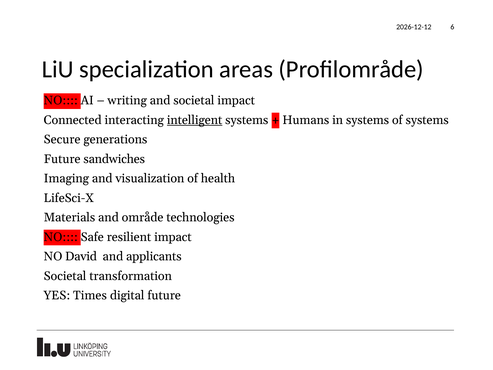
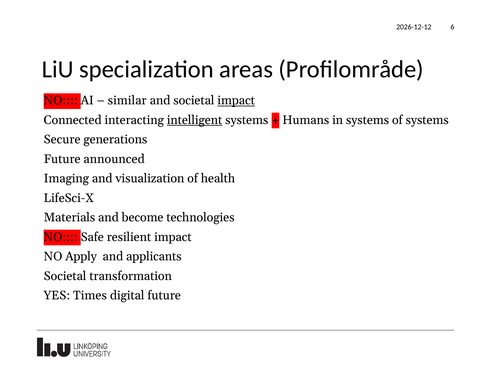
writing: writing -> similar (127, 101)
impact underline: none -> present (236, 101)
sandwiches: sandwiches -> announced (114, 159)
område: område -> become (143, 217)
David: David -> Apply (81, 256)
